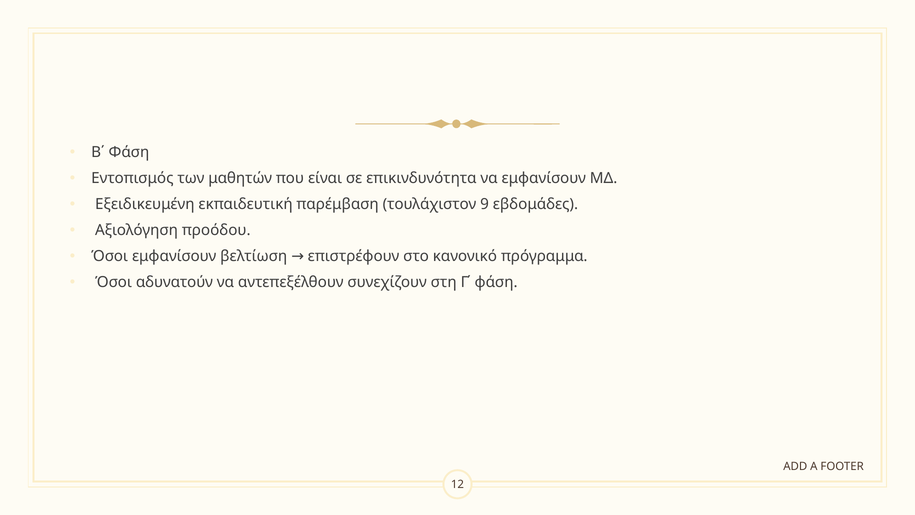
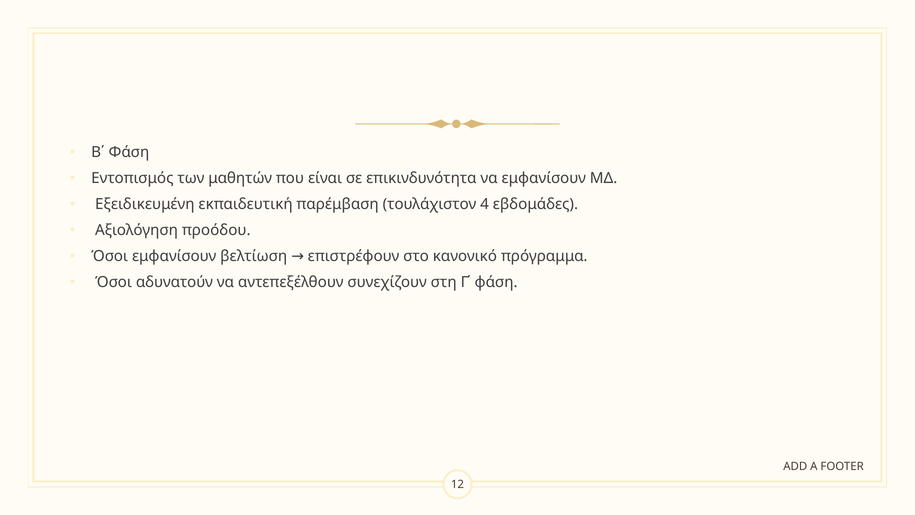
9: 9 -> 4 (485, 204)
